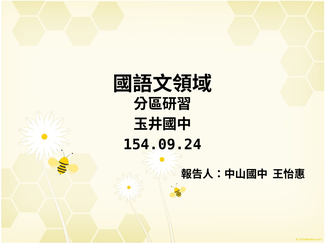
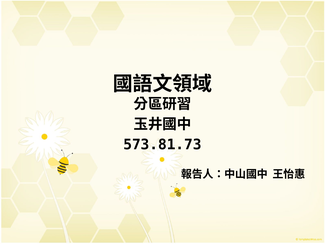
154.09.24: 154.09.24 -> 573.81.73 (162, 144)
